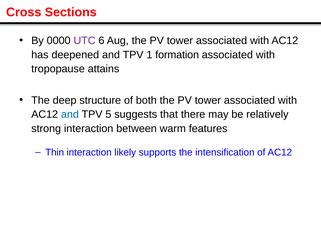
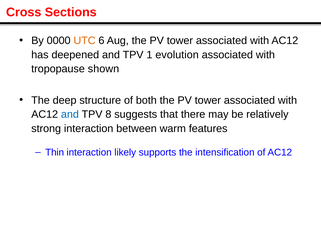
UTC colour: purple -> orange (85, 41)
formation: formation -> evolution (177, 55)
attains: attains -> shown (103, 69)
5: 5 -> 8 (108, 114)
